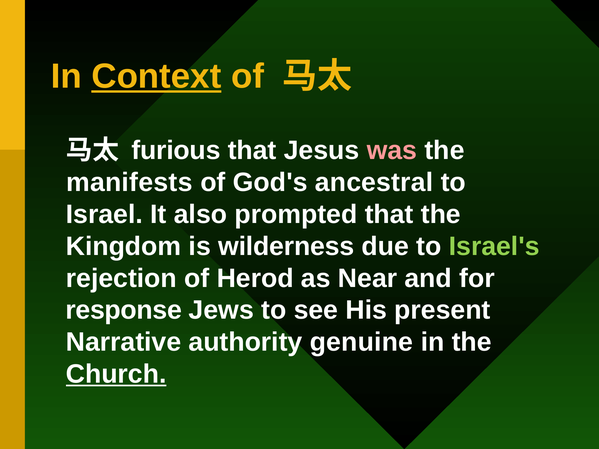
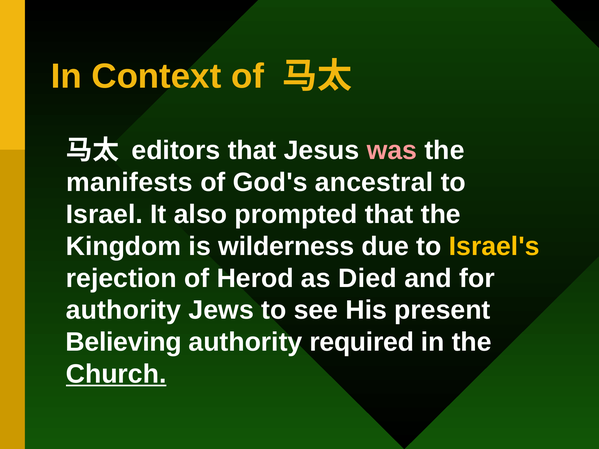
Context underline: present -> none (156, 77)
furious: furious -> editors (176, 151)
Israel's colour: light green -> yellow (494, 246)
Near: Near -> Died (367, 278)
response: response -> authority (123, 310)
Narrative: Narrative -> Believing (124, 342)
genuine: genuine -> required (362, 342)
